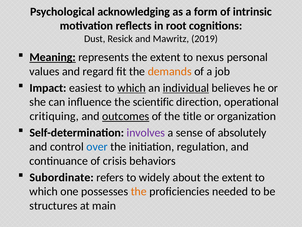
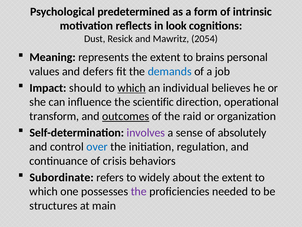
acknowledging: acknowledging -> predetermined (134, 12)
root: root -> look (176, 26)
2019: 2019 -> 2054 (205, 39)
Meaning underline: present -> none (53, 57)
nexus: nexus -> brains (210, 57)
regard: regard -> defers (98, 71)
demands colour: orange -> blue (170, 71)
easiest: easiest -> should (86, 88)
individual underline: present -> none (186, 88)
critiquing: critiquing -> transform (54, 116)
title: title -> raid (192, 116)
the colour: orange -> purple (139, 191)
